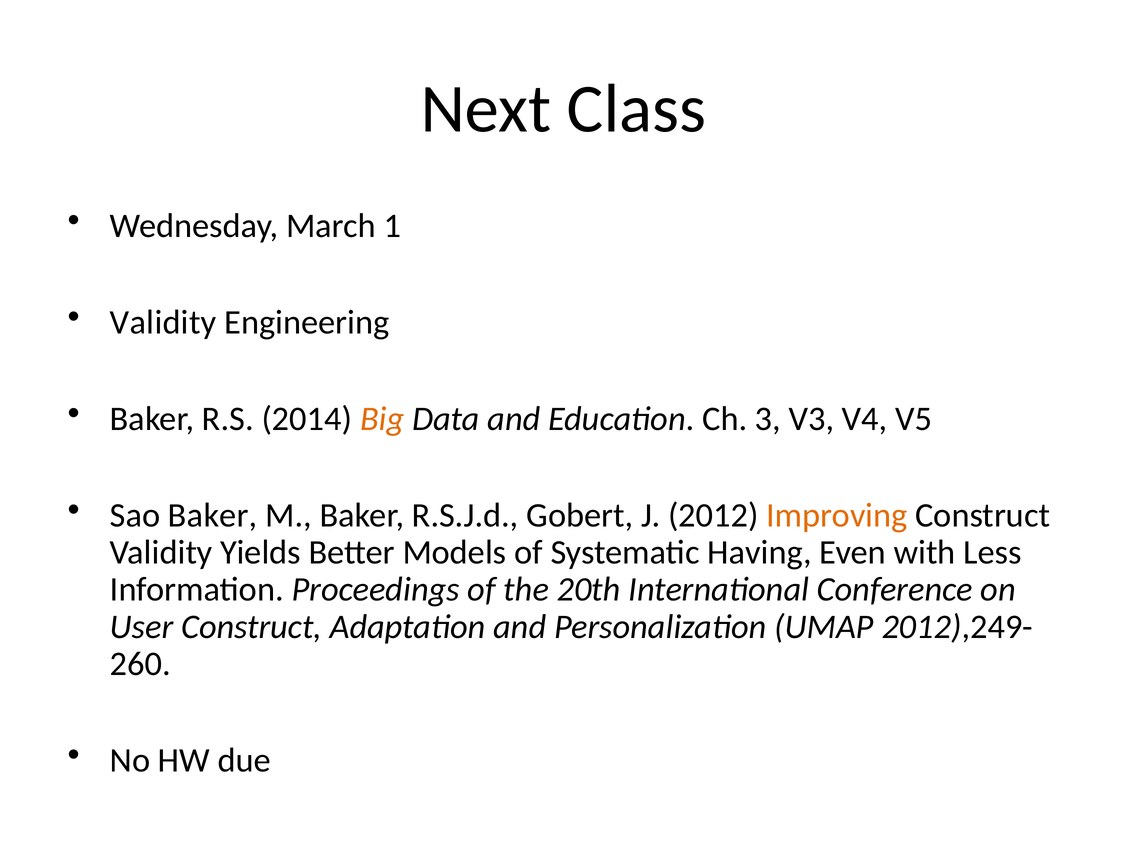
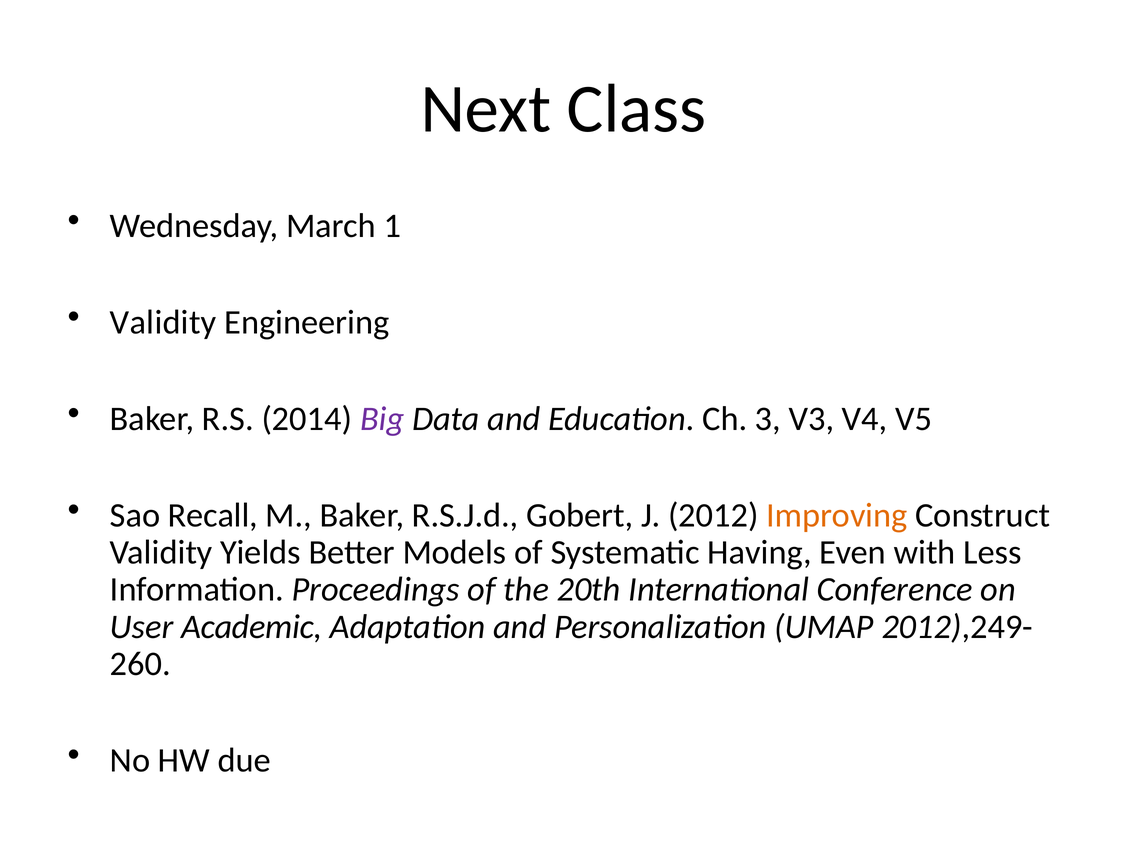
Big colour: orange -> purple (382, 419)
Sao Baker: Baker -> Recall (213, 515)
User Construct: Construct -> Academic (252, 627)
